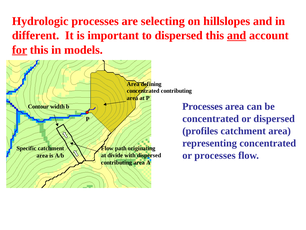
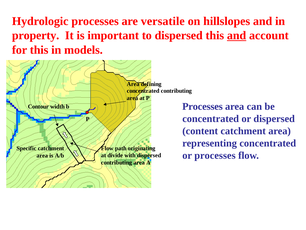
selecting: selecting -> versatile (163, 21)
different: different -> property (36, 35)
for underline: present -> none (20, 50)
profiles: profiles -> content (200, 131)
